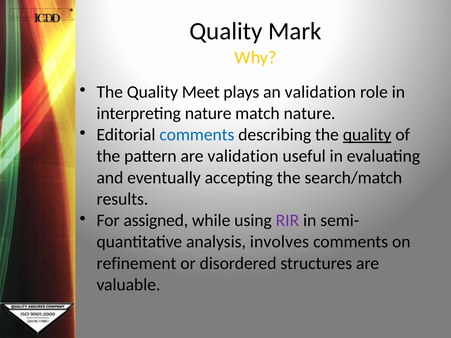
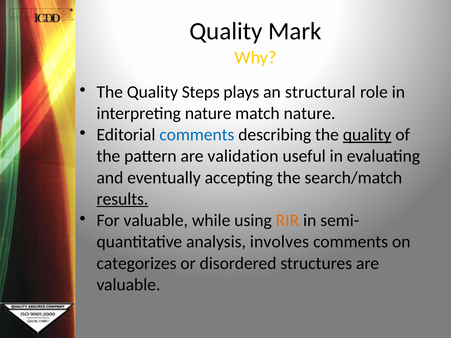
Meet: Meet -> Steps (201, 92)
an validation: validation -> structural (320, 92)
results underline: none -> present (122, 199)
For assigned: assigned -> valuable (156, 221)
RIR colour: purple -> orange (287, 221)
refinement: refinement -> categorizes (136, 263)
